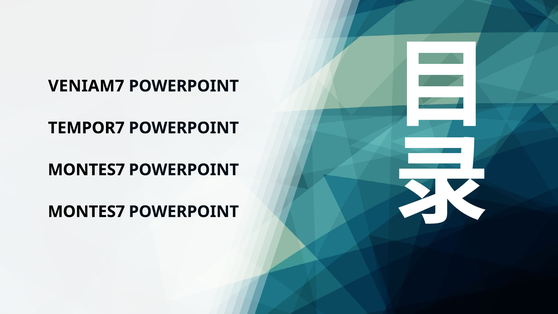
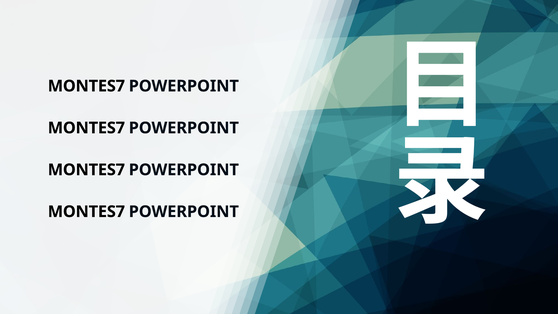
VENIAM7: VENIAM7 -> MONTES7 (86, 86)
TEMPOR7: TEMPOR7 -> MONTES7 (86, 128)
